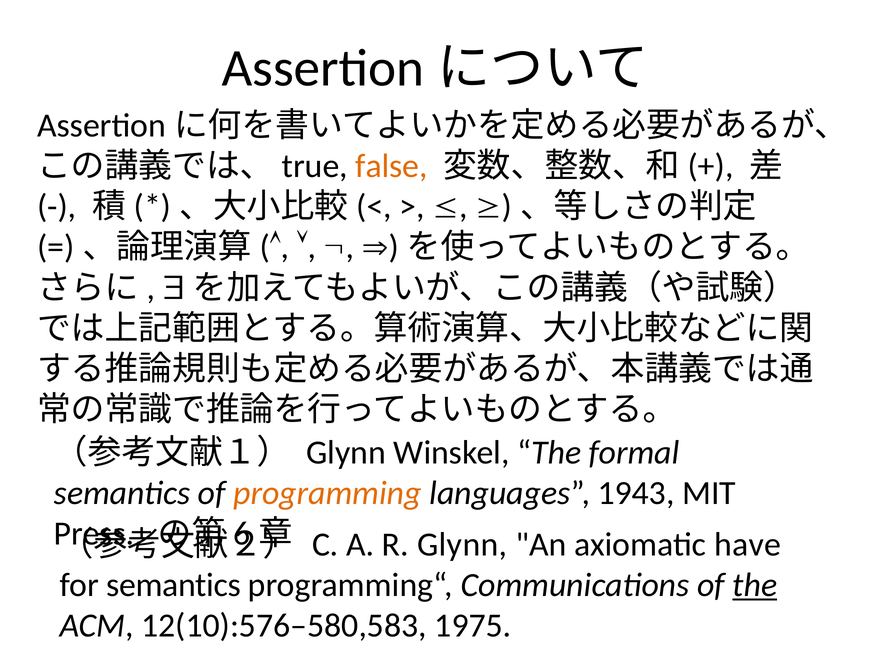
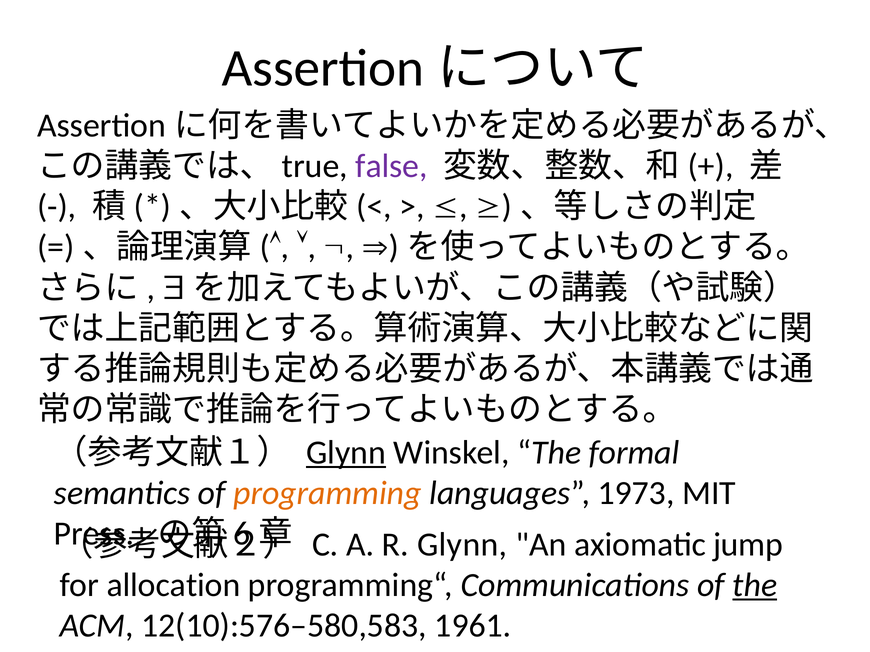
false colour: orange -> purple (391, 166)
Glynn underline: none -> present (346, 453)
1943: 1943 -> 1973 (636, 493)
have: have -> jump (748, 545)
for semantics: semantics -> allocation (173, 586)
1975: 1975 -> 1961 (473, 626)
